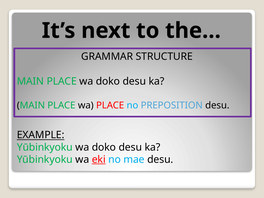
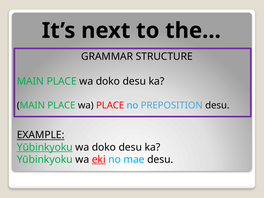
Yūbinkyoku underline: none -> present (45, 147)
